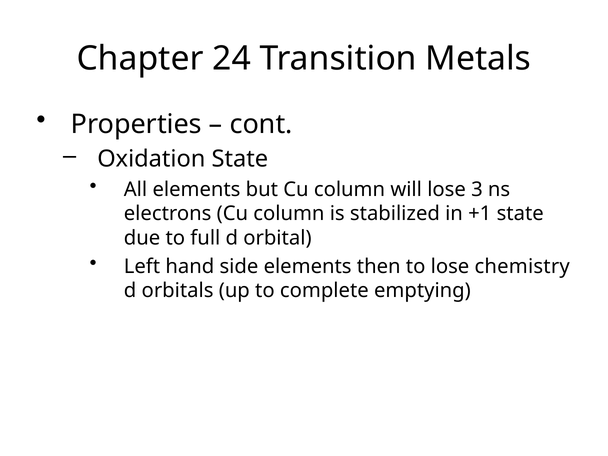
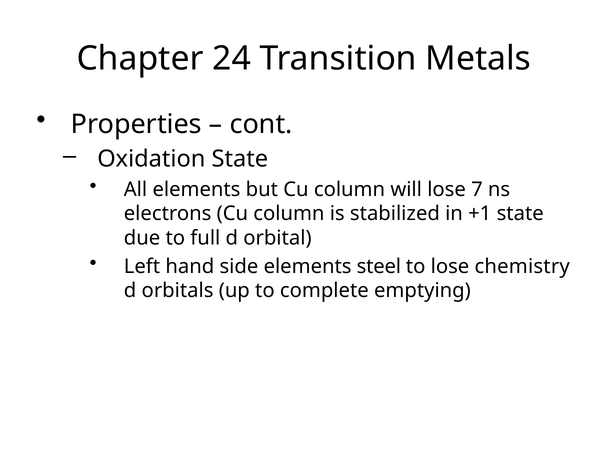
3: 3 -> 7 (477, 189)
then: then -> steel (379, 266)
